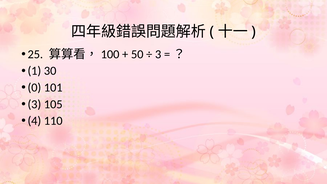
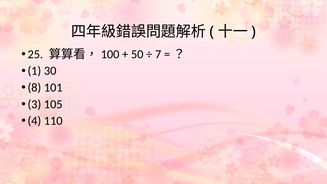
3: 3 -> 7 (158, 54)
0: 0 -> 8 (34, 88)
